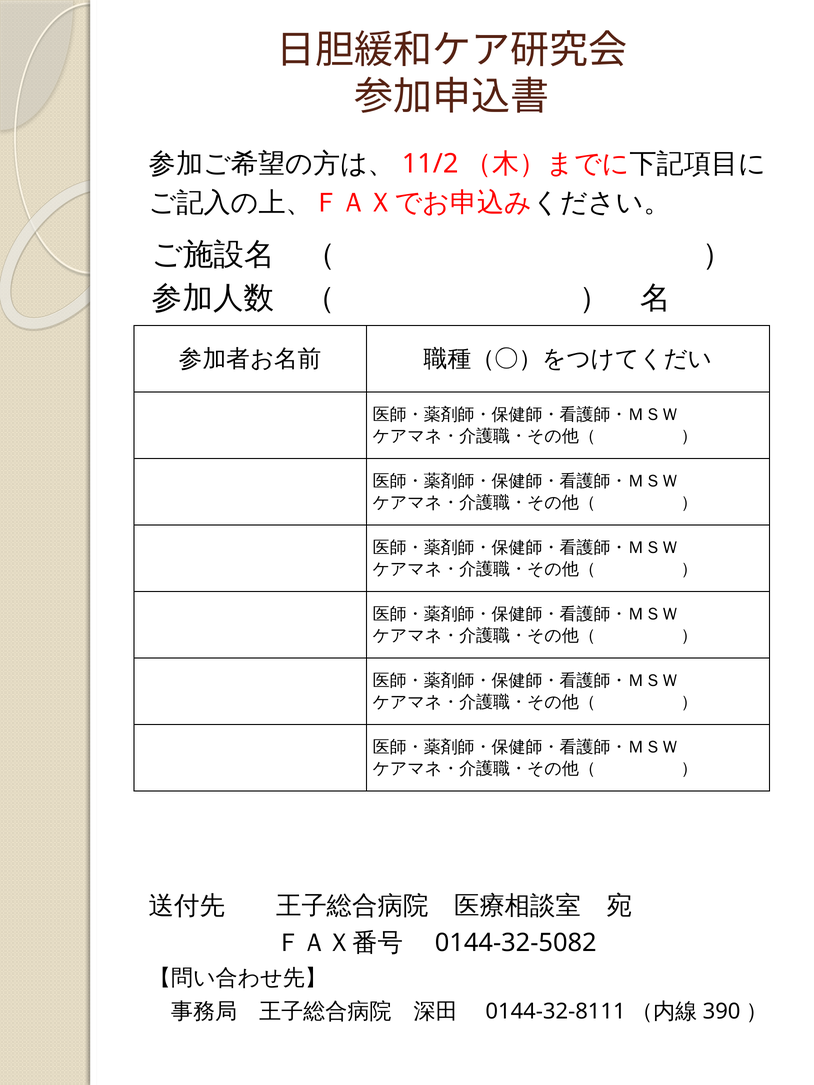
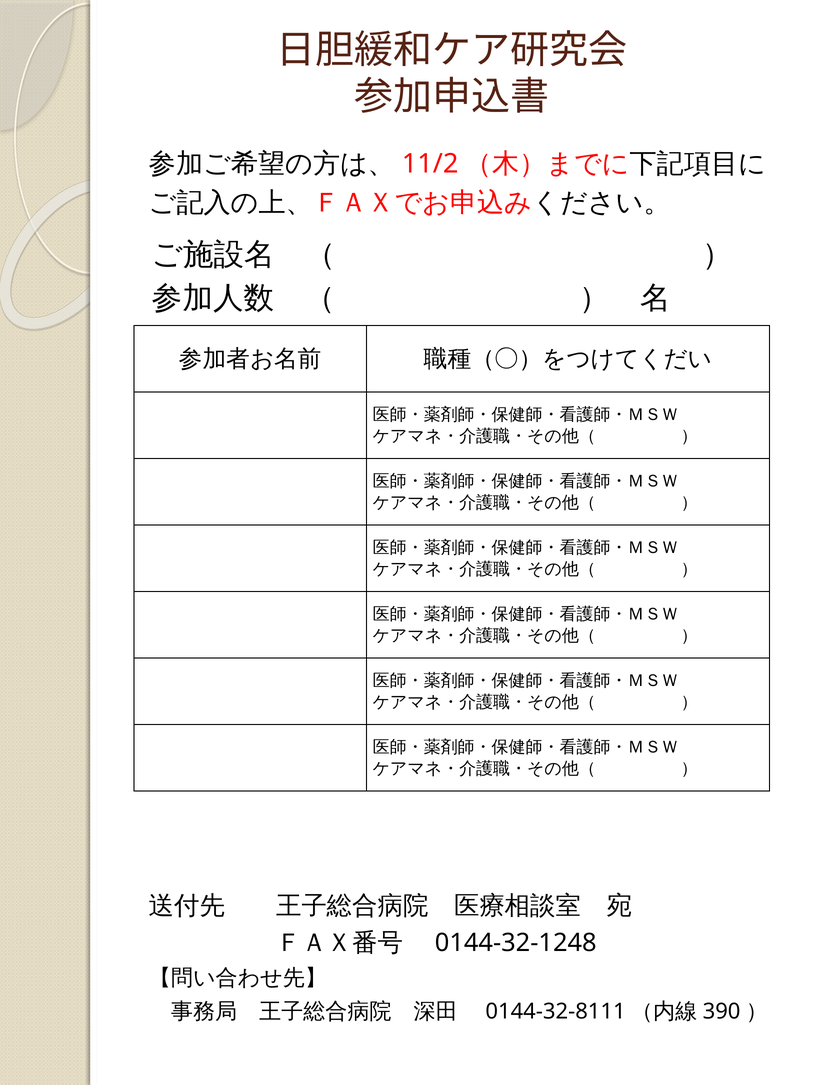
0144-32-5082: 0144-32-5082 -> 0144-32-1248 (516, 943)
